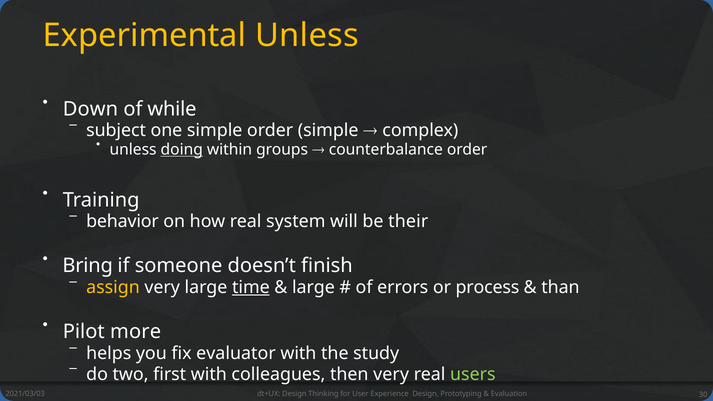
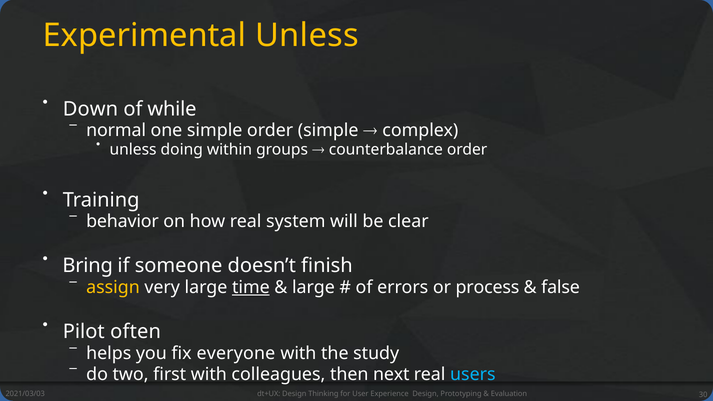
subject: subject -> normal (116, 131)
doing underline: present -> none (182, 150)
their: their -> clear (408, 222)
than: than -> false (561, 287)
more: more -> often (136, 332)
evaluator: evaluator -> everyone (236, 353)
then very: very -> next (391, 374)
users colour: light green -> light blue (473, 374)
